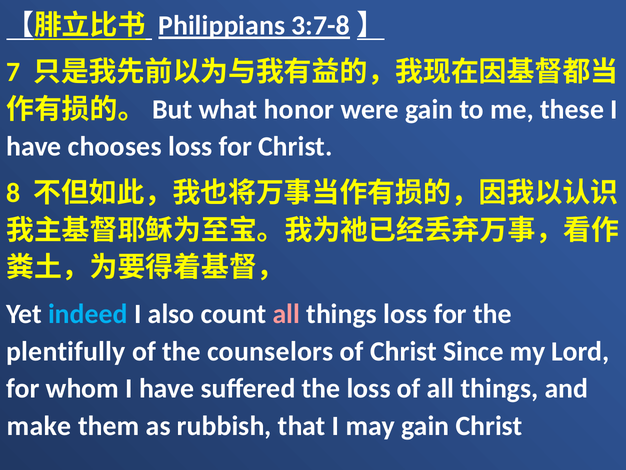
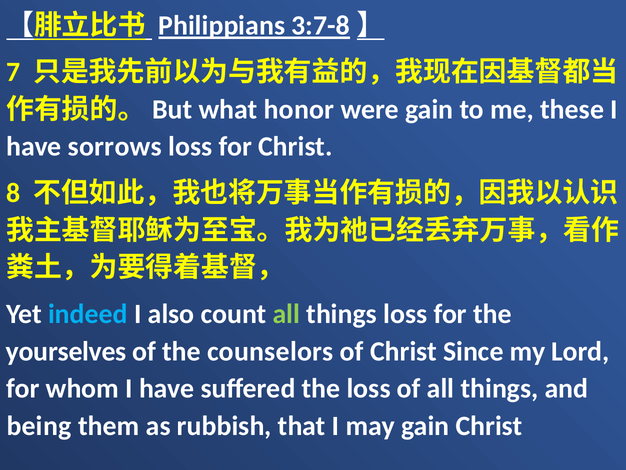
chooses: chooses -> sorrows (115, 147)
all colour: pink -> light green (286, 314)
plentifully: plentifully -> yourselves (66, 351)
make: make -> being (39, 426)
